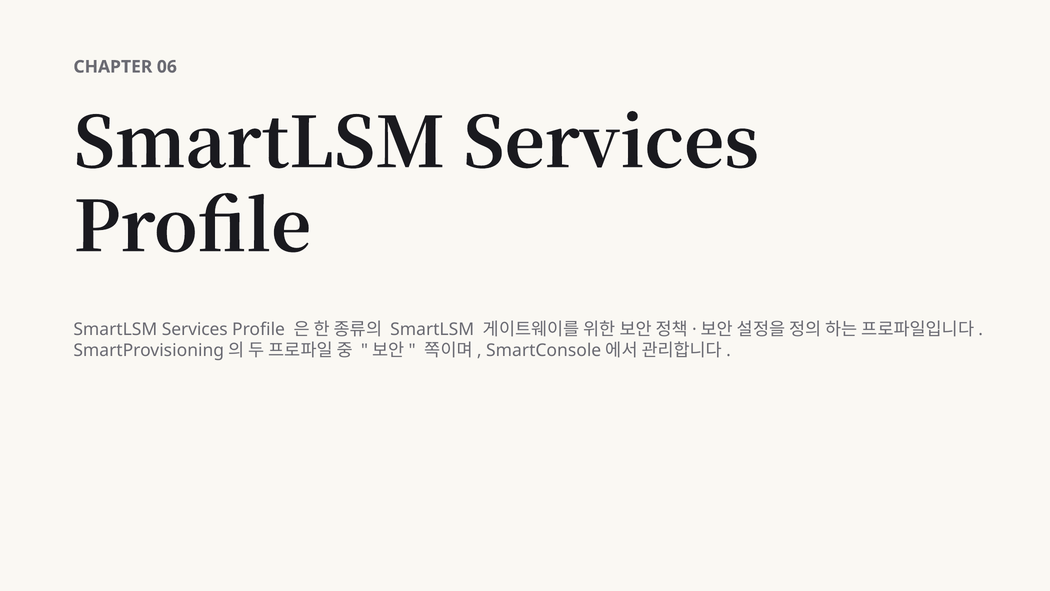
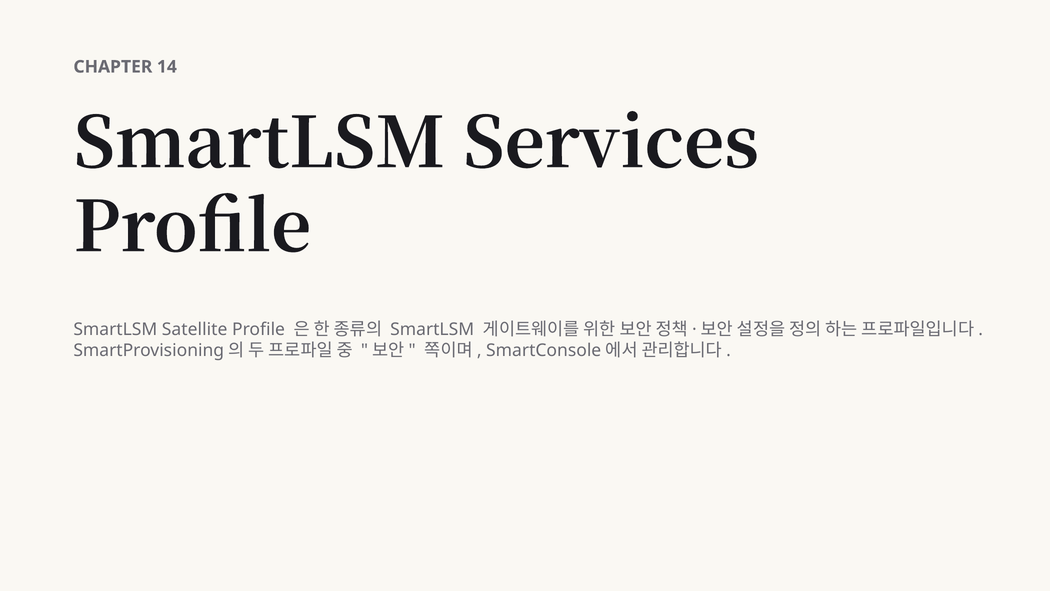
06: 06 -> 14 (167, 67)
Services: Services -> Satellite (195, 329)
